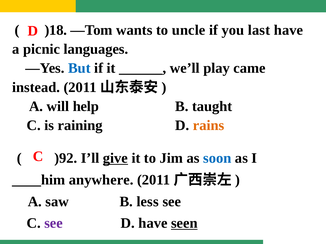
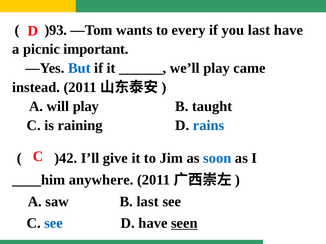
)18: )18 -> )93 (56, 30)
uncle: uncle -> every (189, 30)
languages: languages -> important (96, 49)
will help: help -> play (86, 107)
rains colour: orange -> blue (209, 126)
)92: )92 -> )42 (66, 158)
give underline: present -> none (115, 158)
B less: less -> last (148, 202)
see colour: purple -> blue (54, 224)
